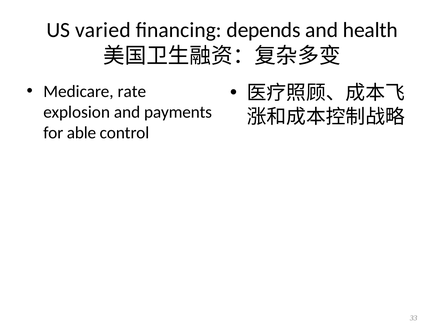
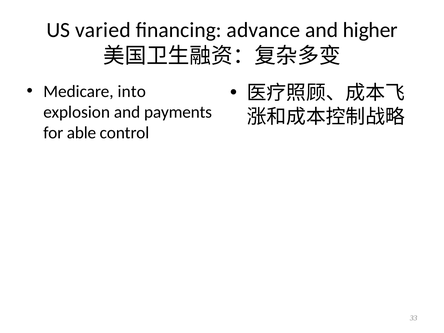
depends: depends -> advance (263, 30)
health: health -> higher (370, 30)
rate: rate -> into (132, 91)
